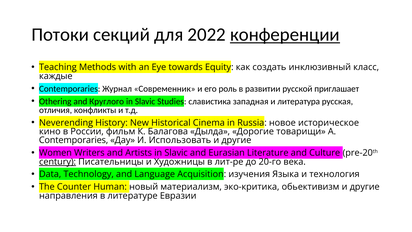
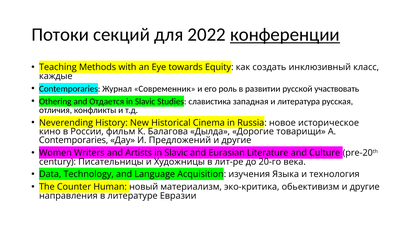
приглашает: приглашает -> участвовать (337, 89)
Круглого: Круглого -> Отдается (107, 101)
Использовать: Использовать -> Предложений (180, 140)
century underline: present -> none (58, 162)
